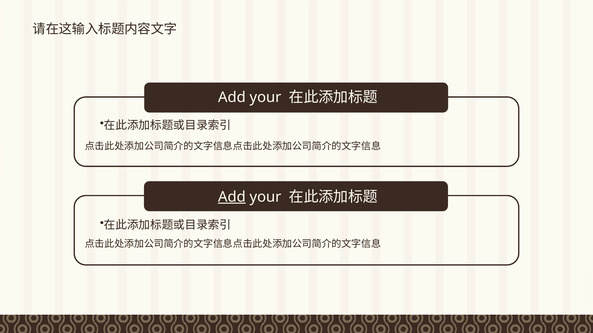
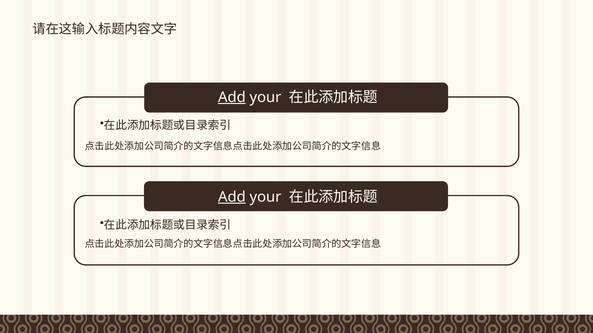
Add underline: none -> present (232, 97)
